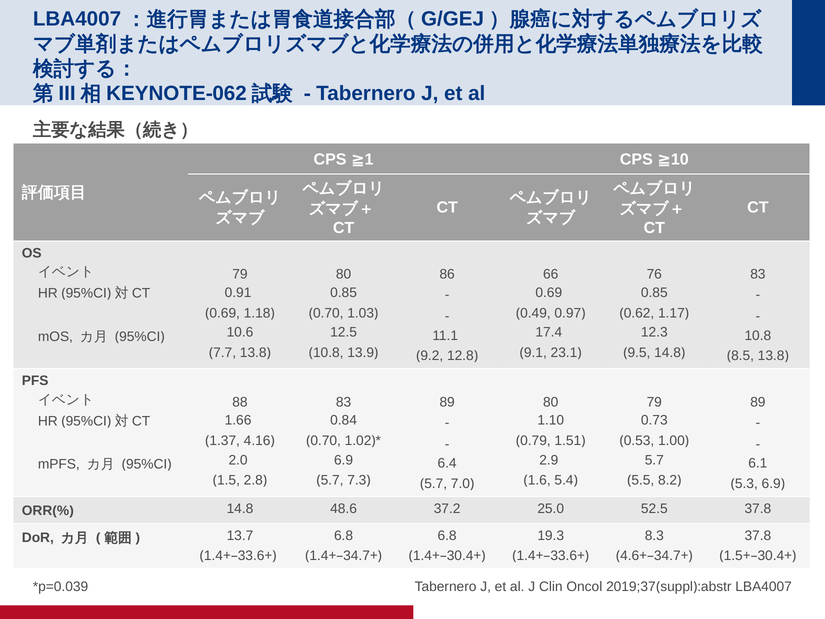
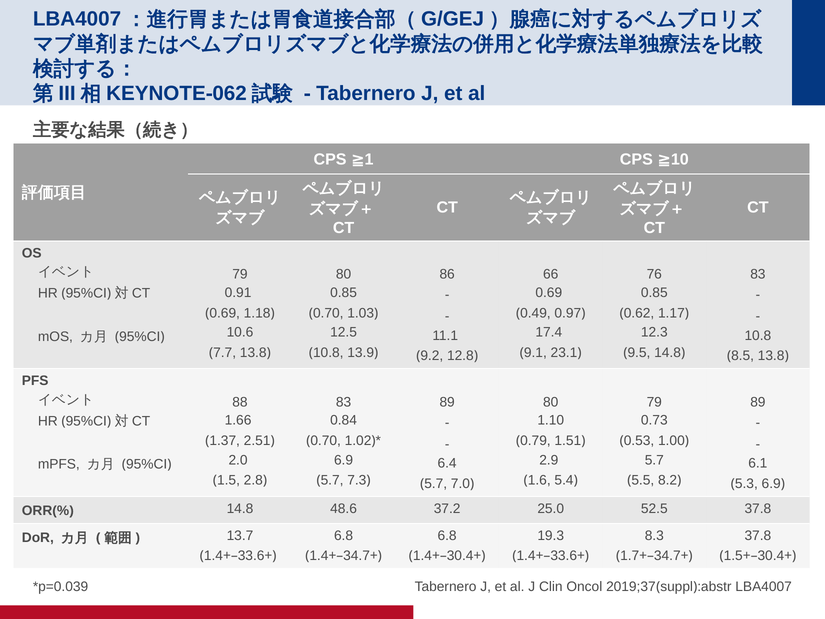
4.16: 4.16 -> 2.51 (257, 441)
4.6: 4.6 -> 1.7 (630, 556)
